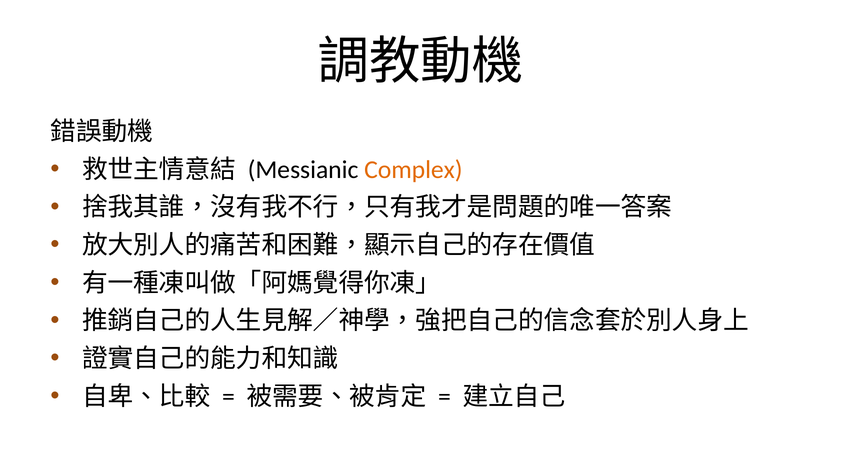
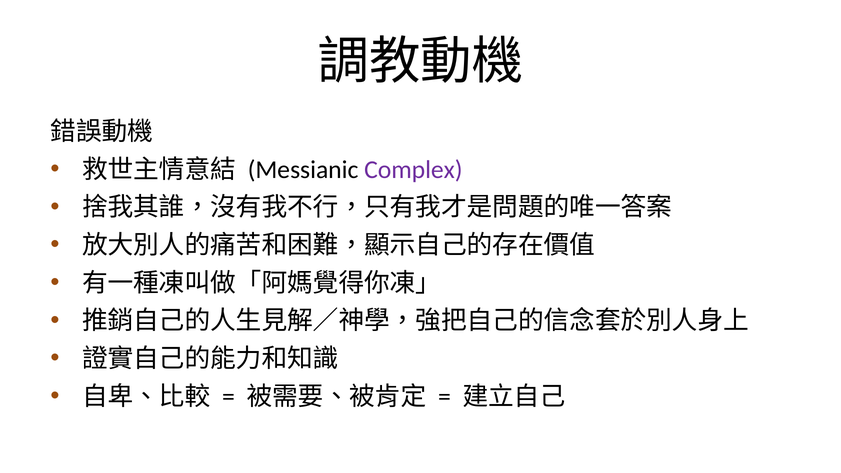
Complex colour: orange -> purple (413, 170)
